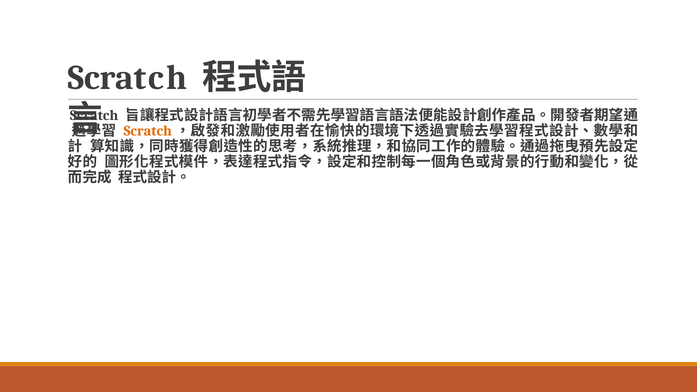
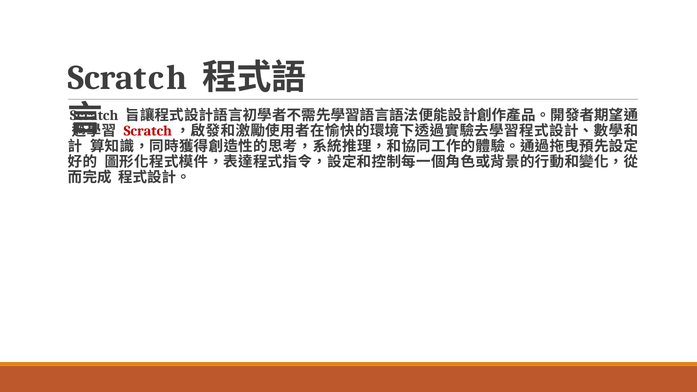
Scratch colour: orange -> red (148, 131)
